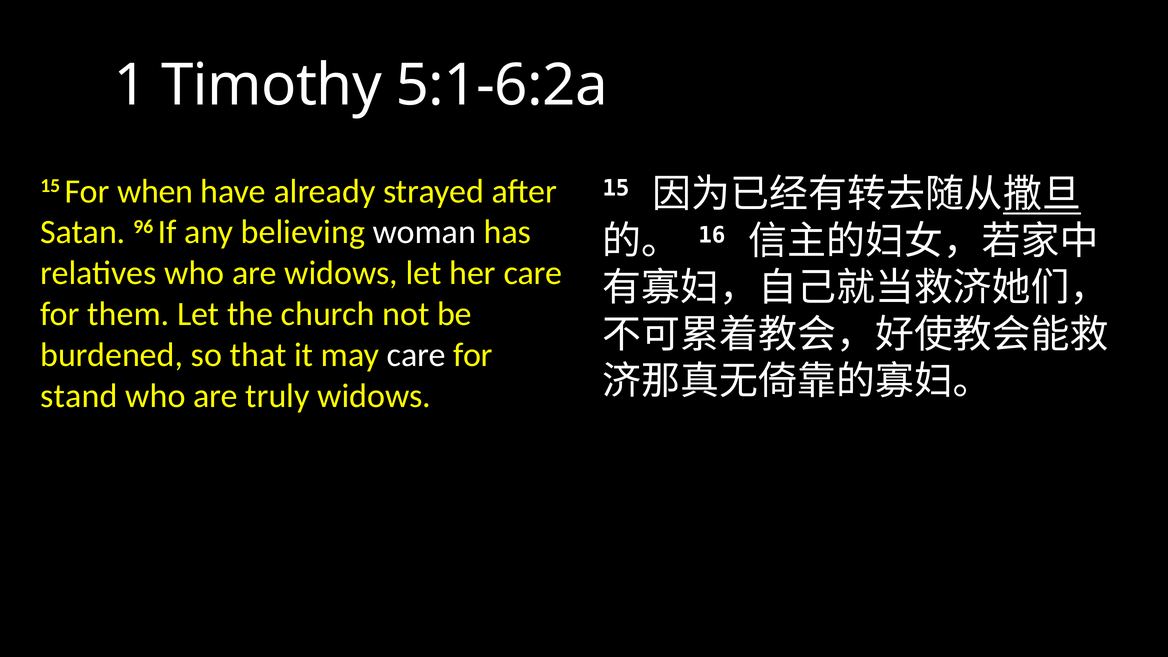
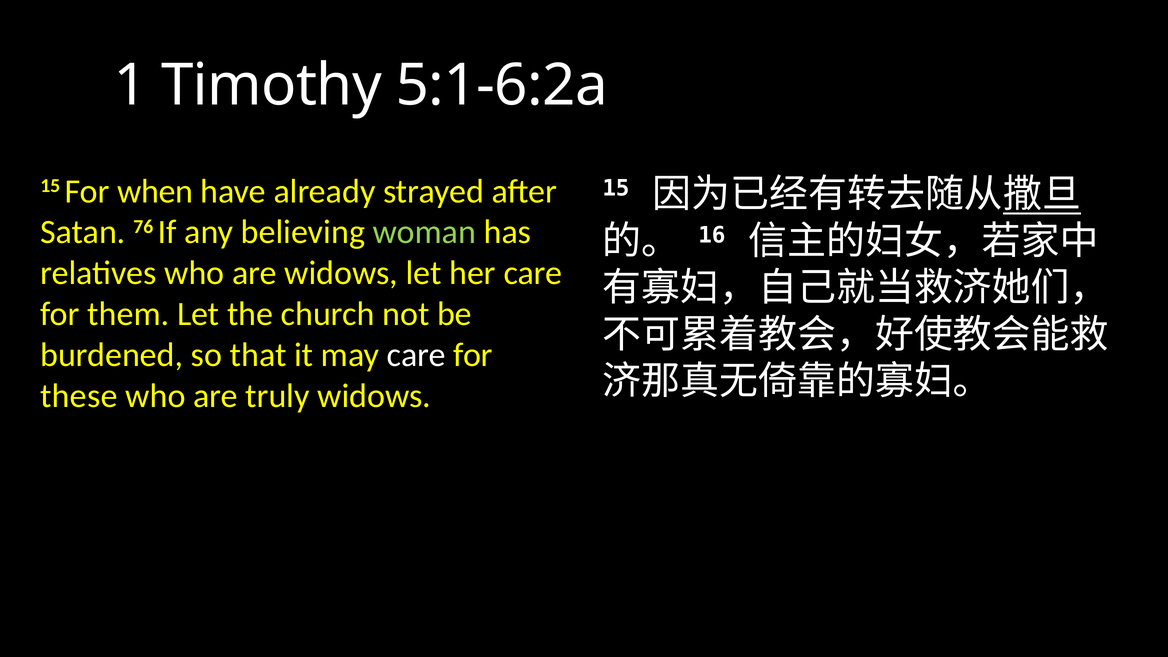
96: 96 -> 76 (143, 227)
woman colour: white -> light green (424, 232)
stand: stand -> these (79, 396)
